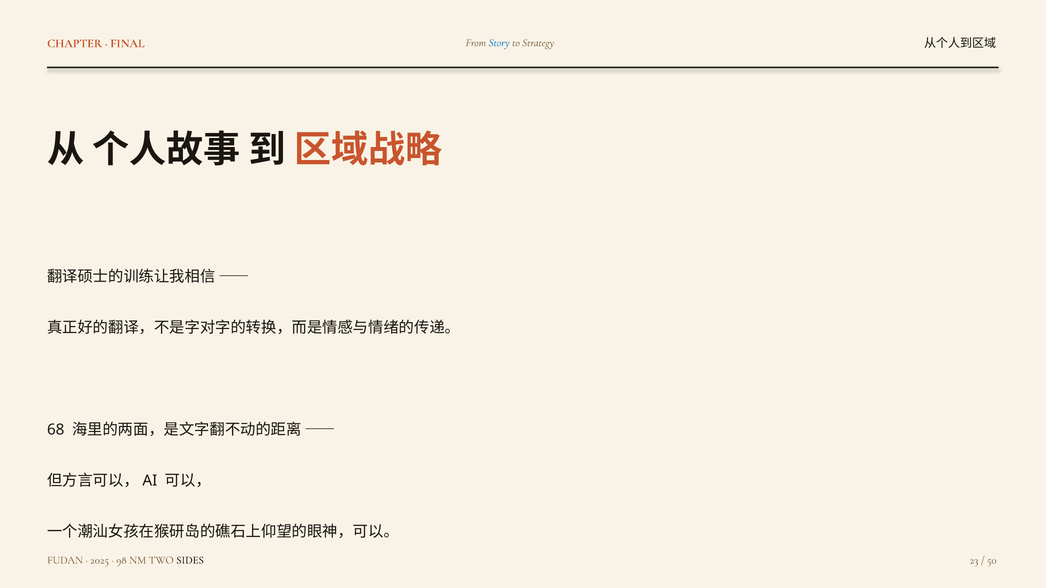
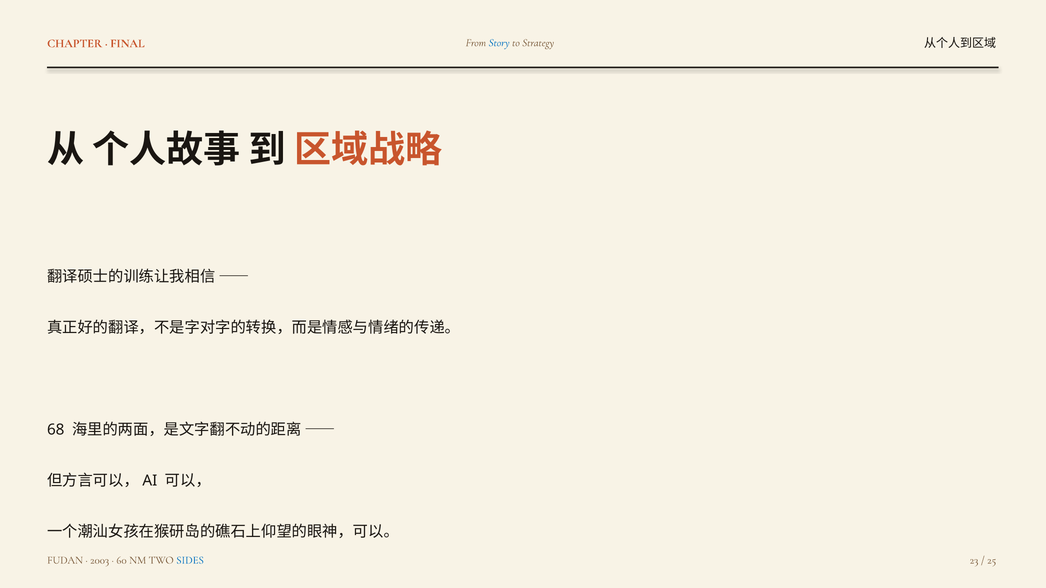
2025: 2025 -> 2003 (100, 560)
98: 98 -> 60 (121, 560)
SIDES colour: black -> blue (190, 560)
50: 50 -> 25 (992, 560)
